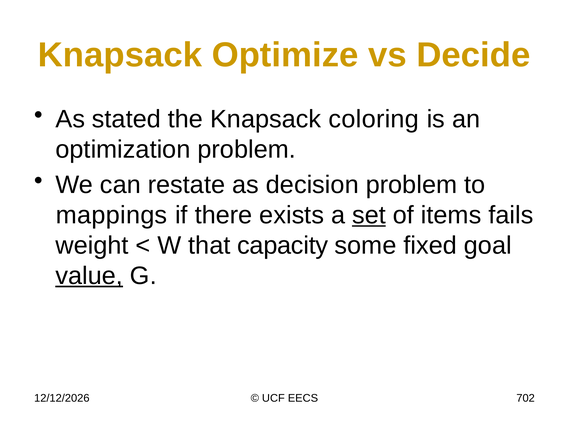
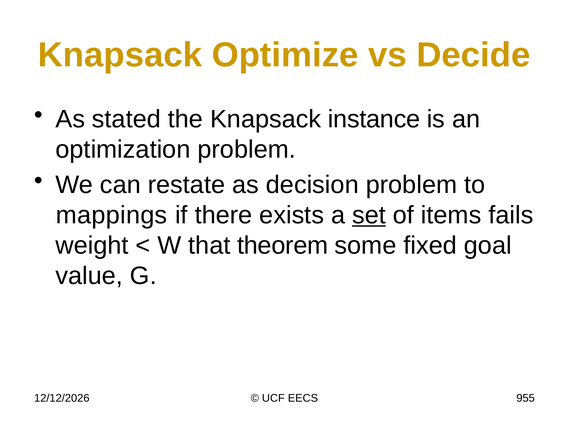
coloring: coloring -> instance (374, 119)
capacity: capacity -> theorem (283, 246)
value underline: present -> none (89, 276)
702: 702 -> 955 (526, 399)
